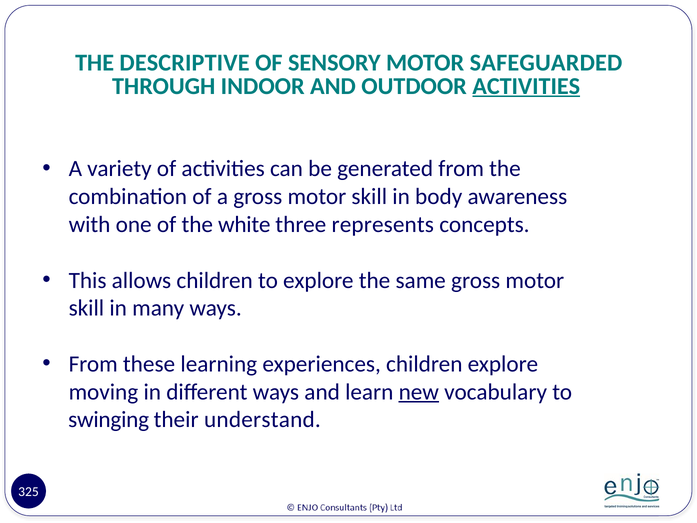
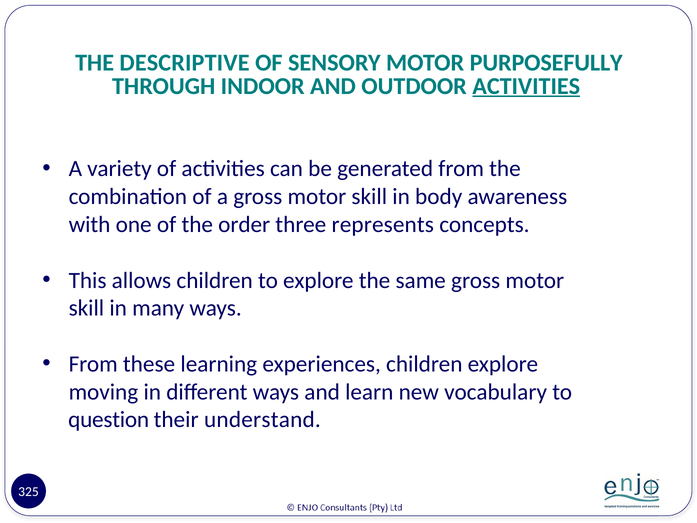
SAFEGUARDED: SAFEGUARDED -> PURPOSEFULLY (546, 63)
white: white -> order (244, 224)
new underline: present -> none (419, 392)
swinging: swinging -> question (109, 420)
